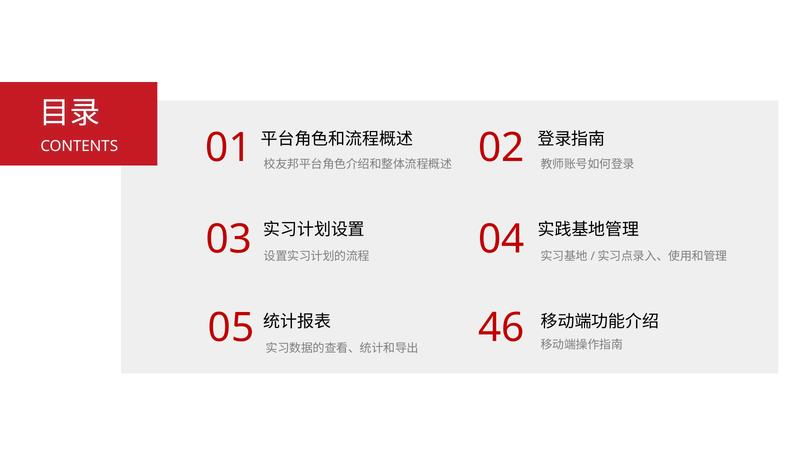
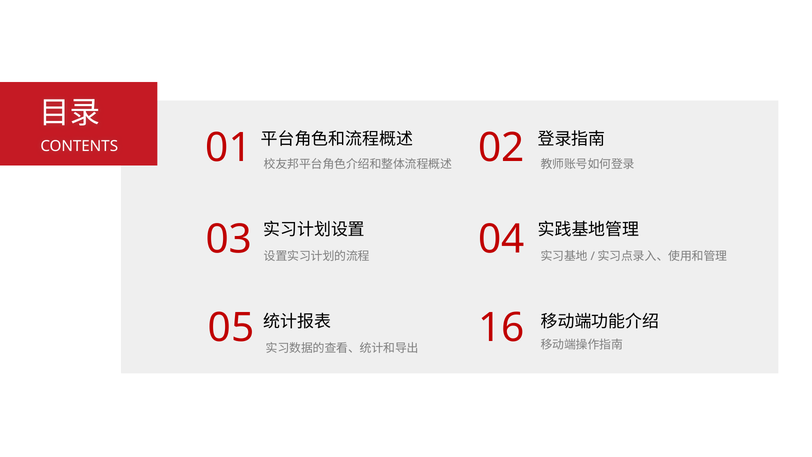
46: 46 -> 16 (501, 328)
